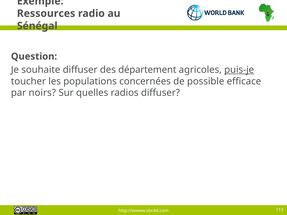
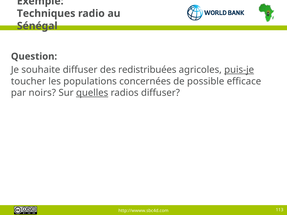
Ressources: Ressources -> Techniques (46, 13)
département: département -> redistribuées (147, 70)
quelles underline: none -> present (92, 93)
